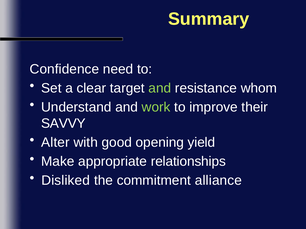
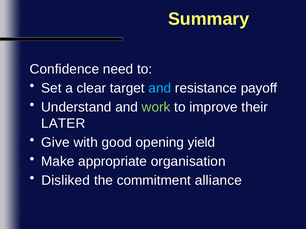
and colour: light green -> light blue (160, 88)
whom: whom -> payoff (259, 88)
SAVVY: SAVVY -> LATER (63, 124)
Alter: Alter -> Give (55, 143)
relationships: relationships -> organisation (188, 162)
